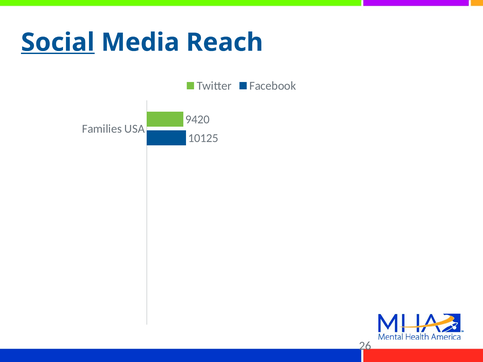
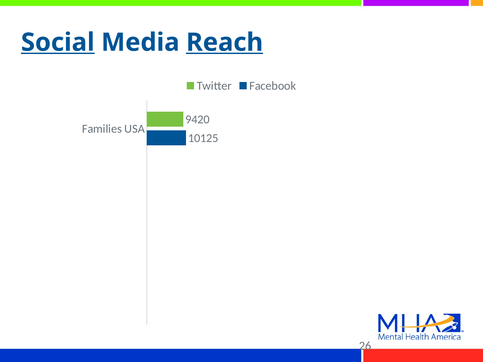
Reach underline: none -> present (225, 42)
